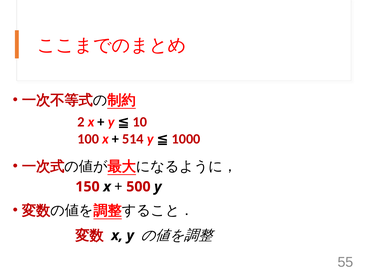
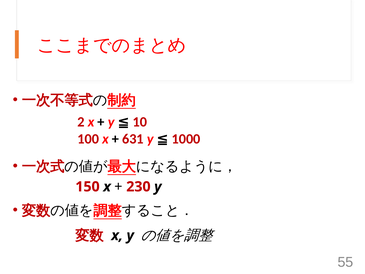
514: 514 -> 631 (133, 139)
500: 500 -> 230 (138, 187)
